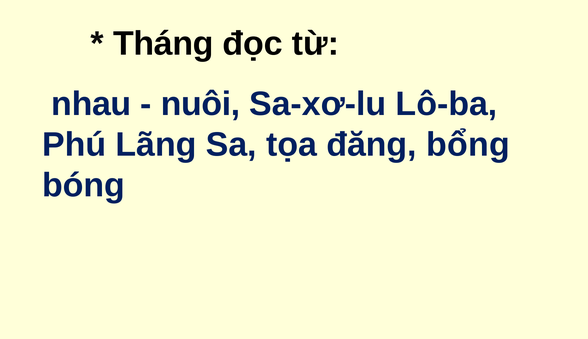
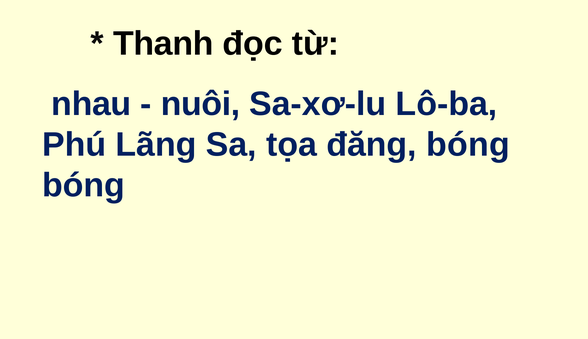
Tháng: Tháng -> Thanh (163, 44)
đăng bổng: bổng -> bóng (468, 145)
